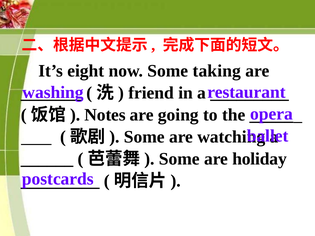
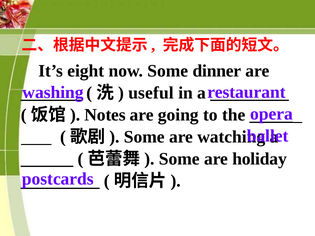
taking: taking -> dinner (217, 71)
friend: friend -> useful (151, 93)
